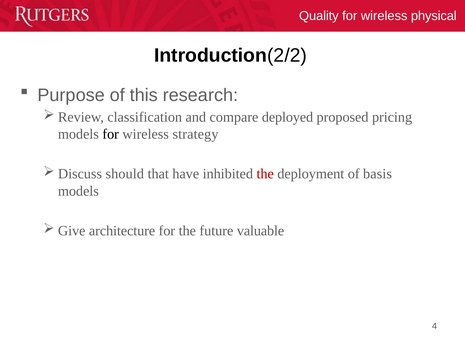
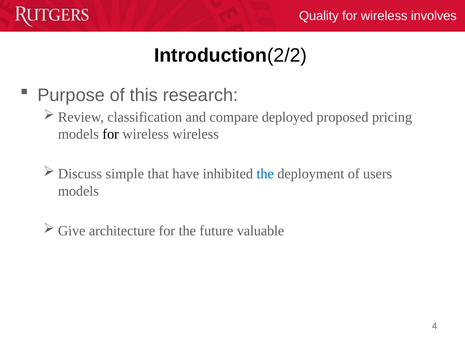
physical: physical -> involves (434, 16)
wireless strategy: strategy -> wireless (196, 134)
should: should -> simple (125, 174)
the colour: red -> blue (265, 174)
basis: basis -> users (378, 174)
